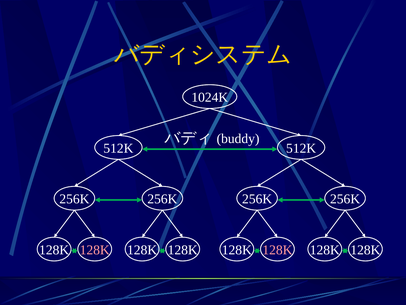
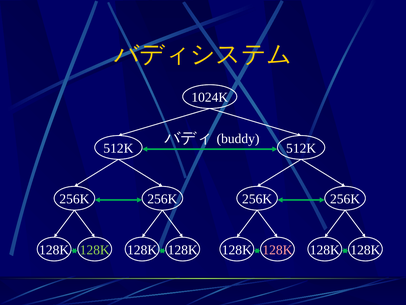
128K colour: pink -> light green (95, 250)
